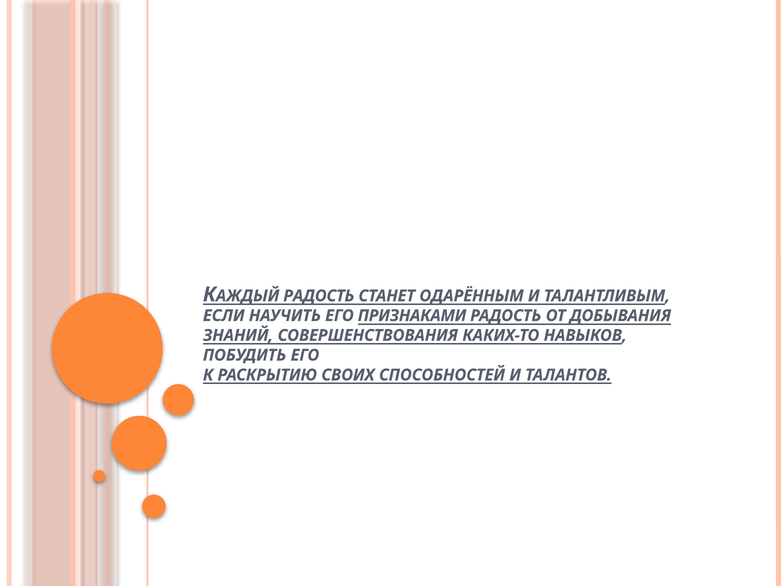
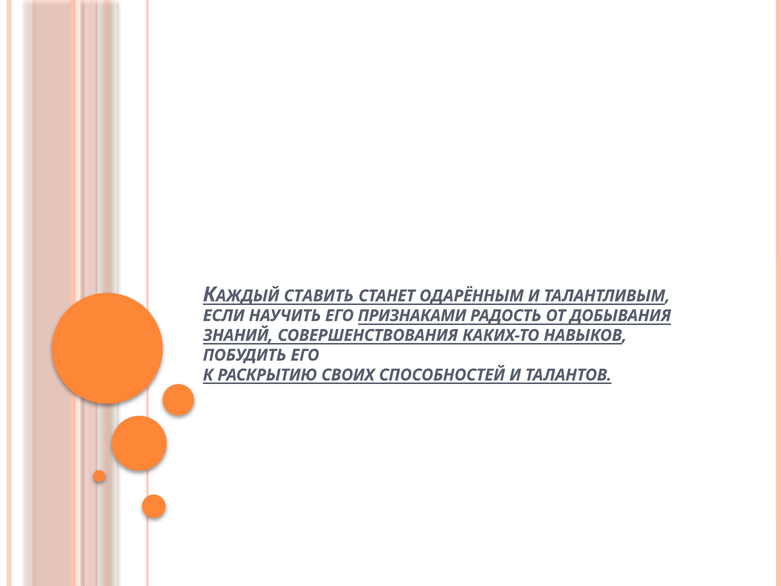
КАЖДЫЙ РАДОСТЬ: РАДОСТЬ -> СТАВИТЬ (319, 296)
